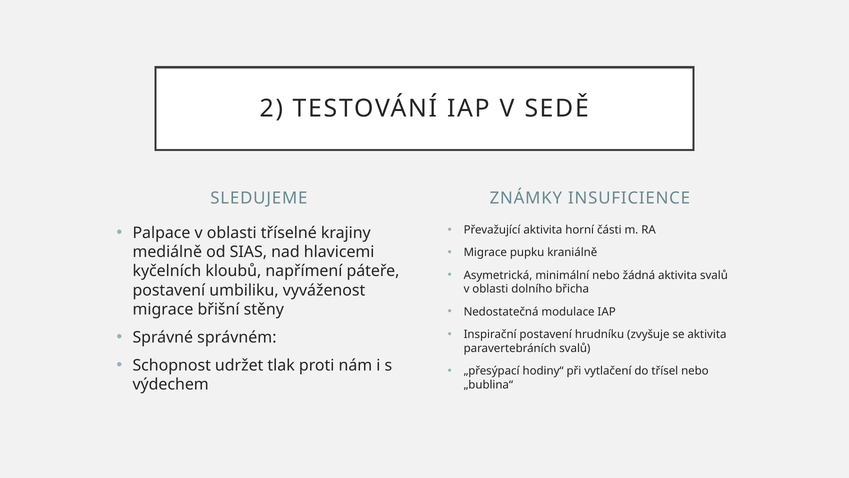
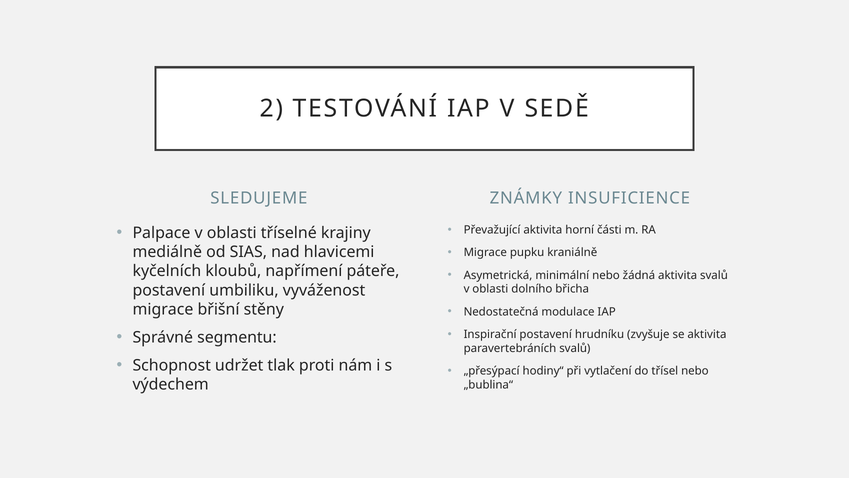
správném: správném -> segmentu (237, 337)
